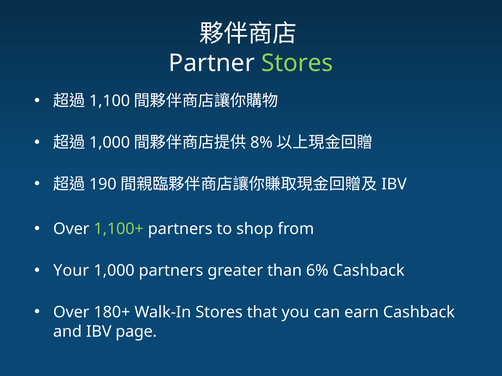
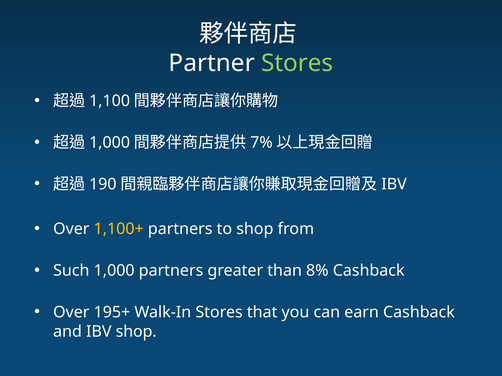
8%: 8% -> 7% (261, 143)
1,100+ colour: light green -> yellow (119, 229)
Your: Your -> Such (71, 271)
6%: 6% -> 8% (317, 271)
180+: 180+ -> 195+ (112, 313)
IBV page: page -> shop (136, 332)
